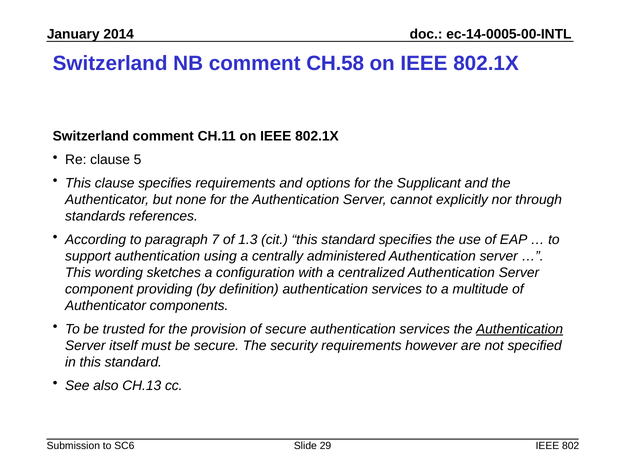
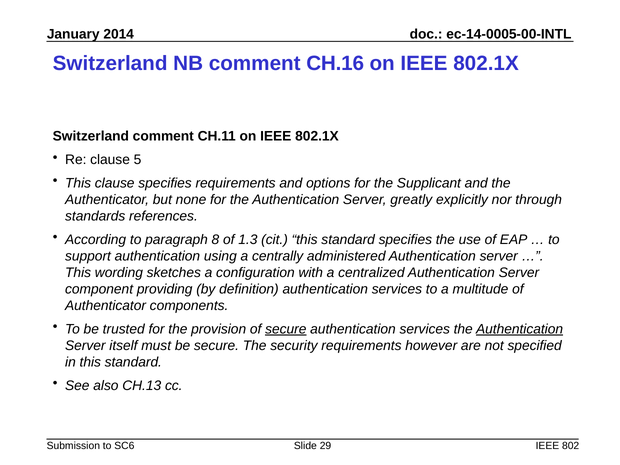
CH.58: CH.58 -> CH.16 (335, 63)
cannot: cannot -> greatly (411, 200)
7: 7 -> 8 (215, 240)
secure underline: none -> present (286, 329)
